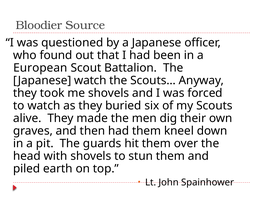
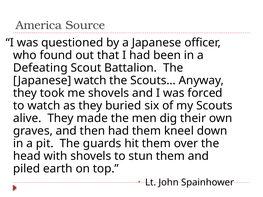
Bloodier: Bloodier -> America (39, 25)
European: European -> Defeating (40, 68)
